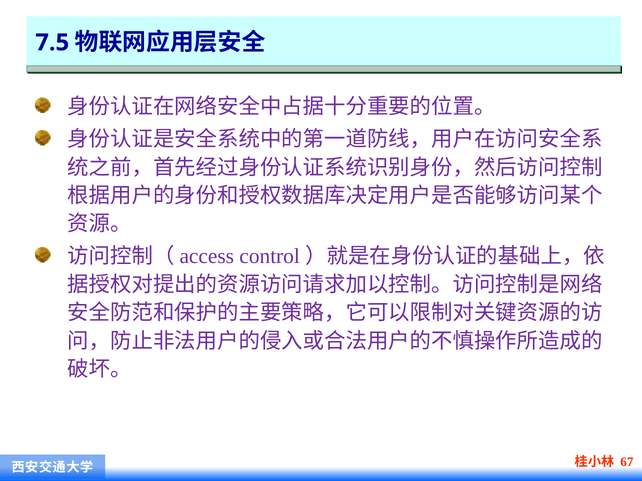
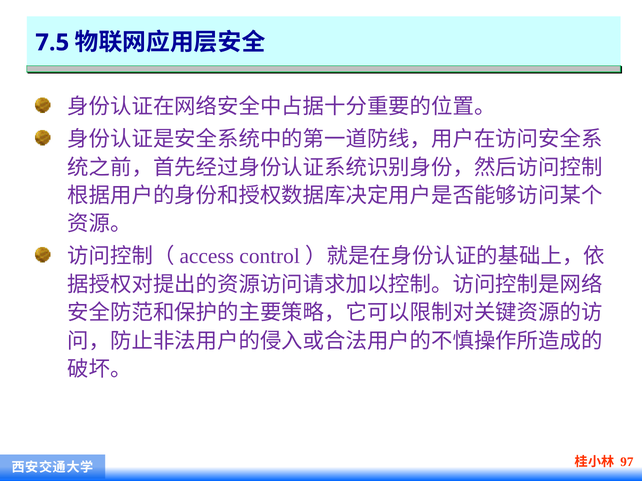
67: 67 -> 97 (627, 462)
